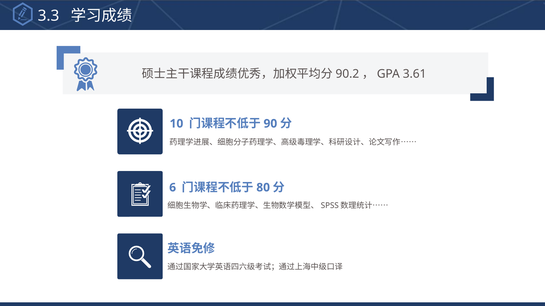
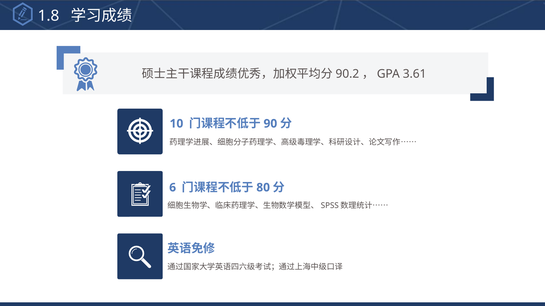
3.3: 3.3 -> 1.8 (48, 16)
